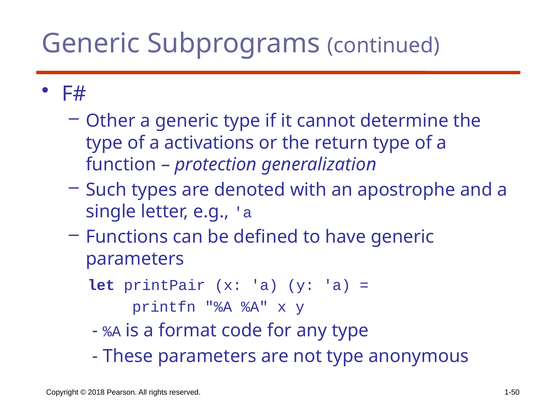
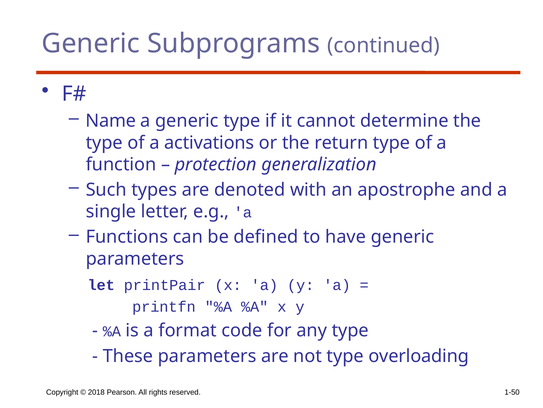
Other: Other -> Name (111, 121)
anonymous: anonymous -> overloading (419, 355)
